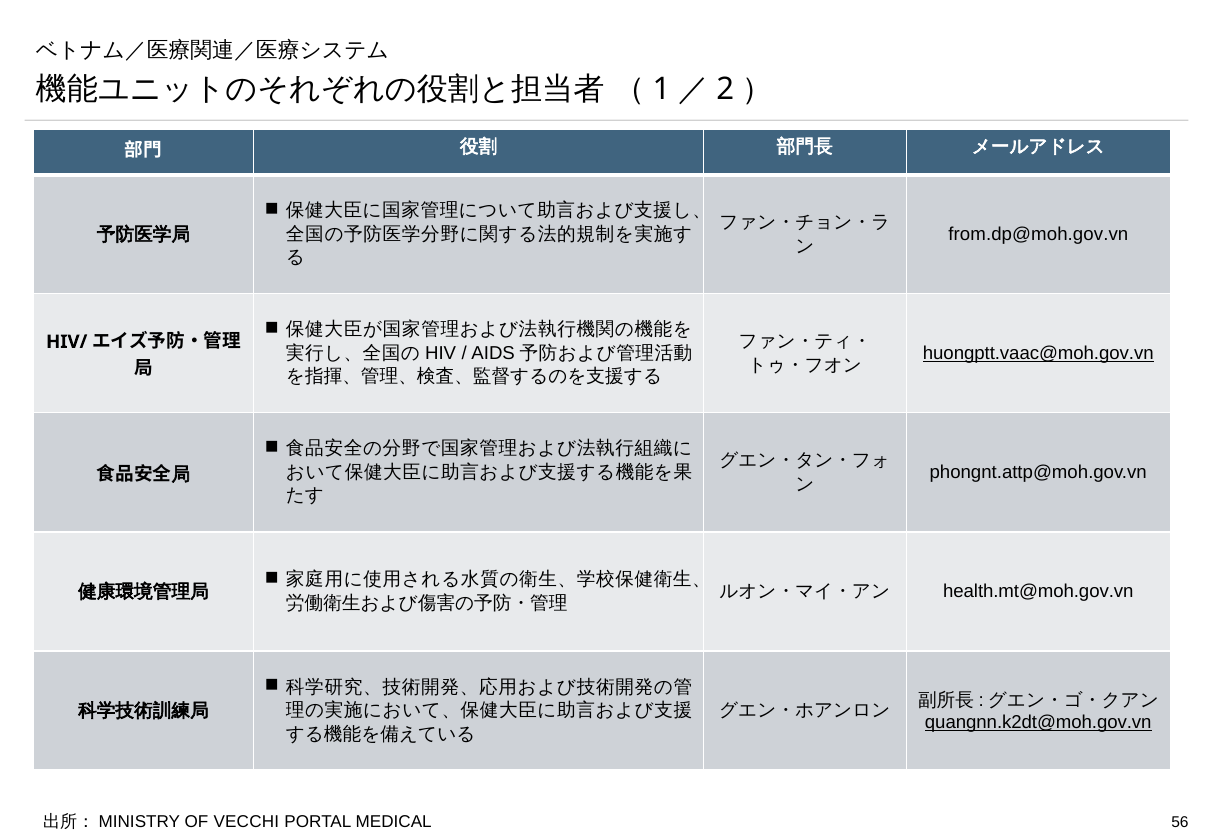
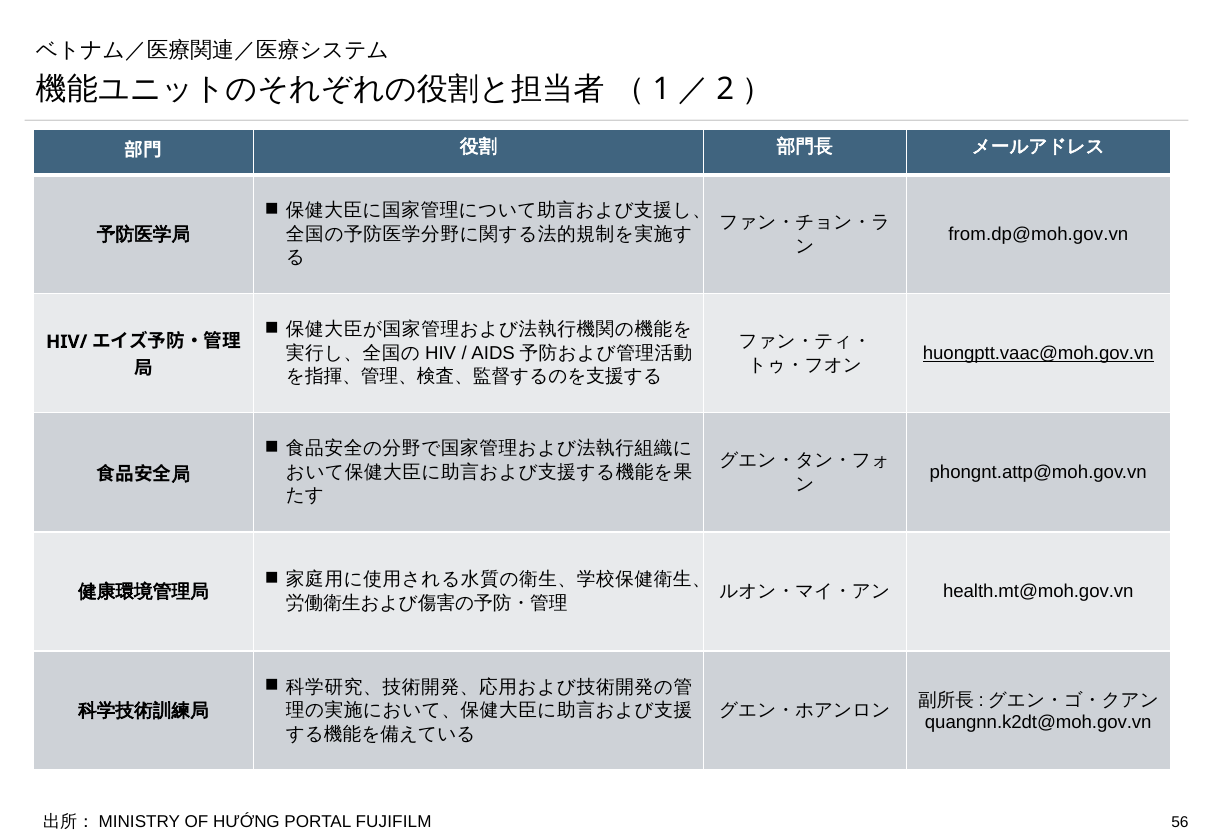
quangnn.k2dt@moh.gov.vn underline: present -> none (1038, 722)
VECCHI: VECCHI -> HƯỚNG (246, 822)
MEDICAL: MEDICAL -> FUJIFILM (394, 822)
